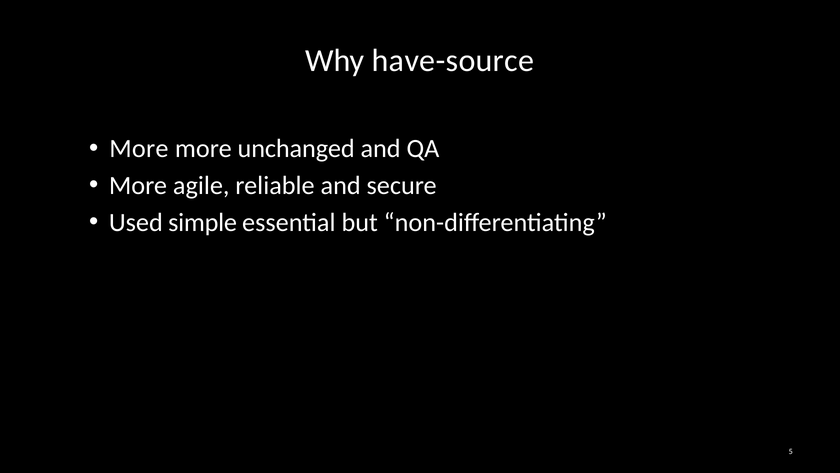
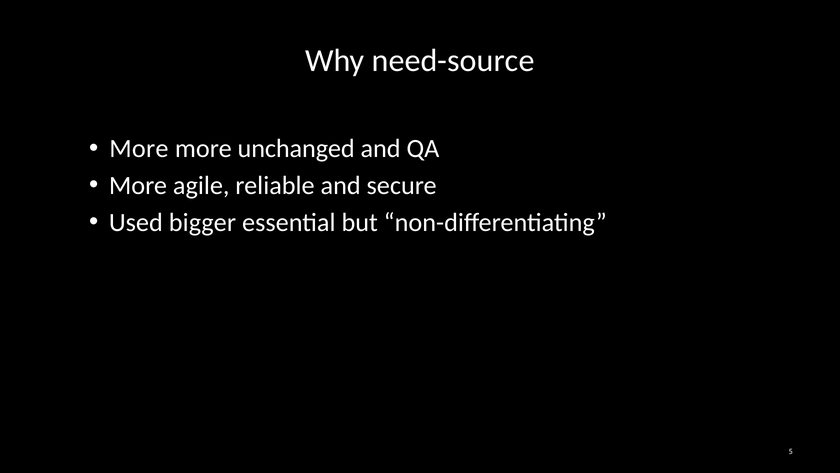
have-source: have-source -> need-source (453, 61)
simple: simple -> bigger (202, 222)
